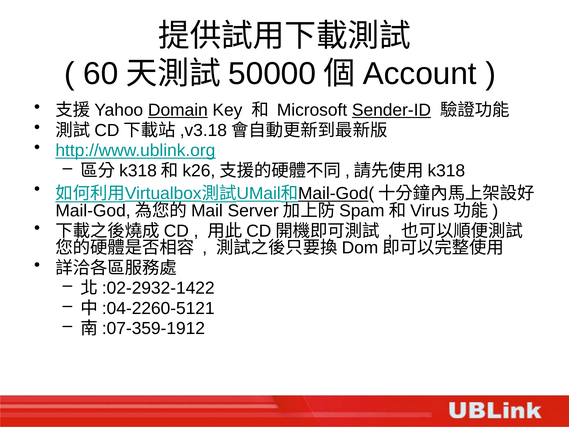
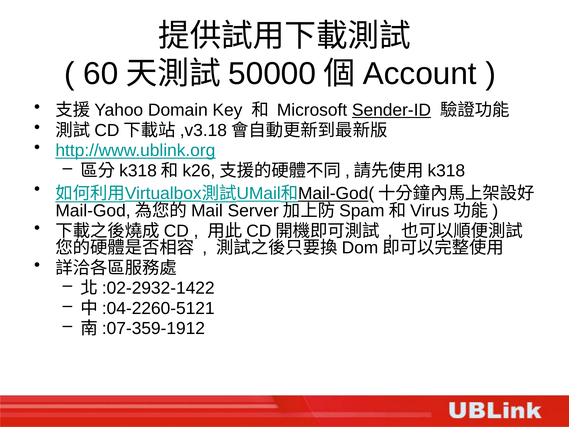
Domain underline: present -> none (178, 110)
